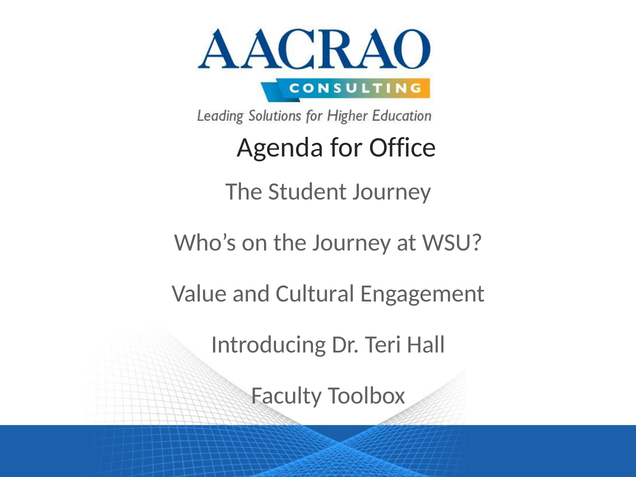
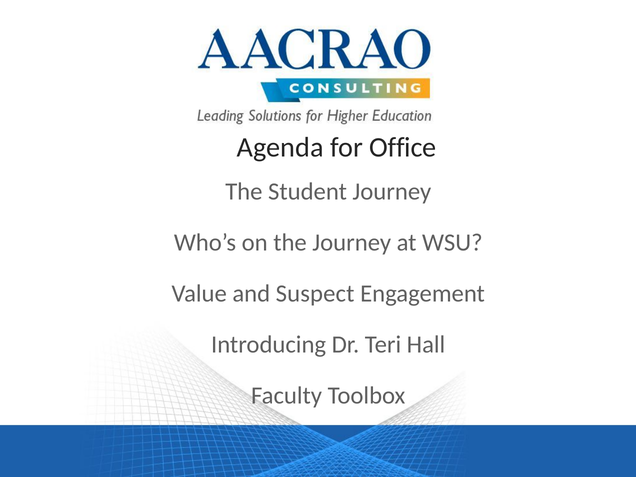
Cultural: Cultural -> Suspect (315, 294)
